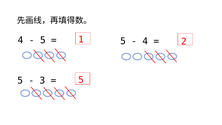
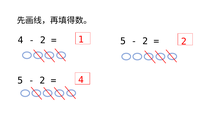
5: 5 -> 2 (43, 40)
4: 4 -> 2 (145, 41)
3: 3 -> 2 (42, 80)
5: 5 -> 4 (81, 80)
